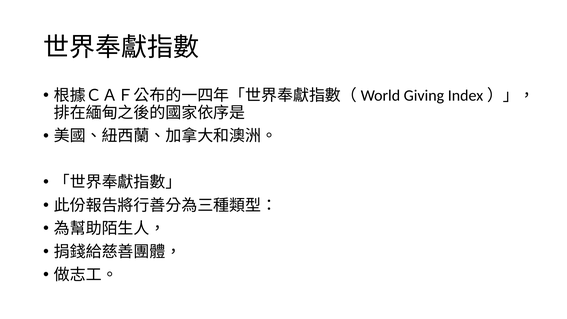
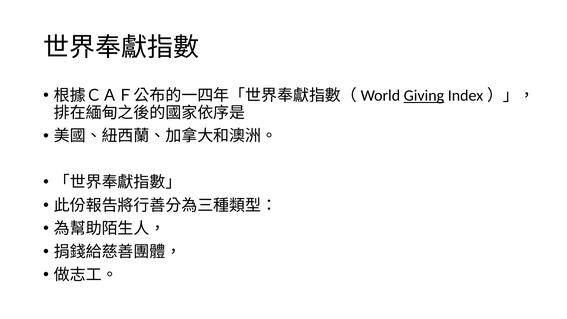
Giving underline: none -> present (424, 96)
